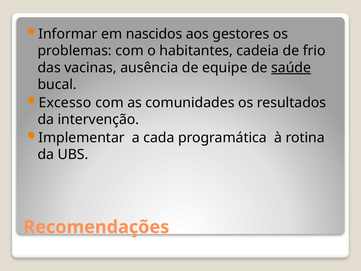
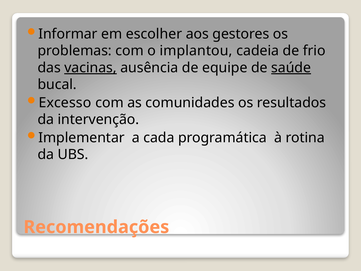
nascidos: nascidos -> escolher (154, 34)
habitantes: habitantes -> implantou (196, 51)
vacinas underline: none -> present (91, 68)
